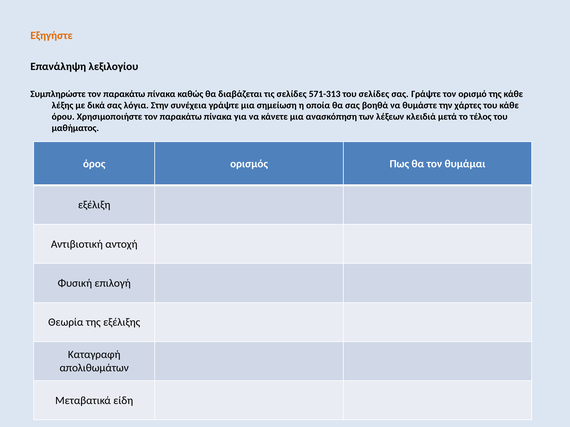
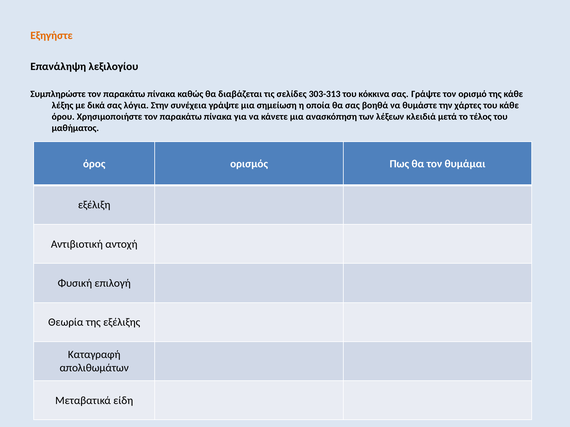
571-313: 571-313 -> 303-313 (325, 94)
του σελίδες: σελίδες -> κόκκινα (374, 94)
